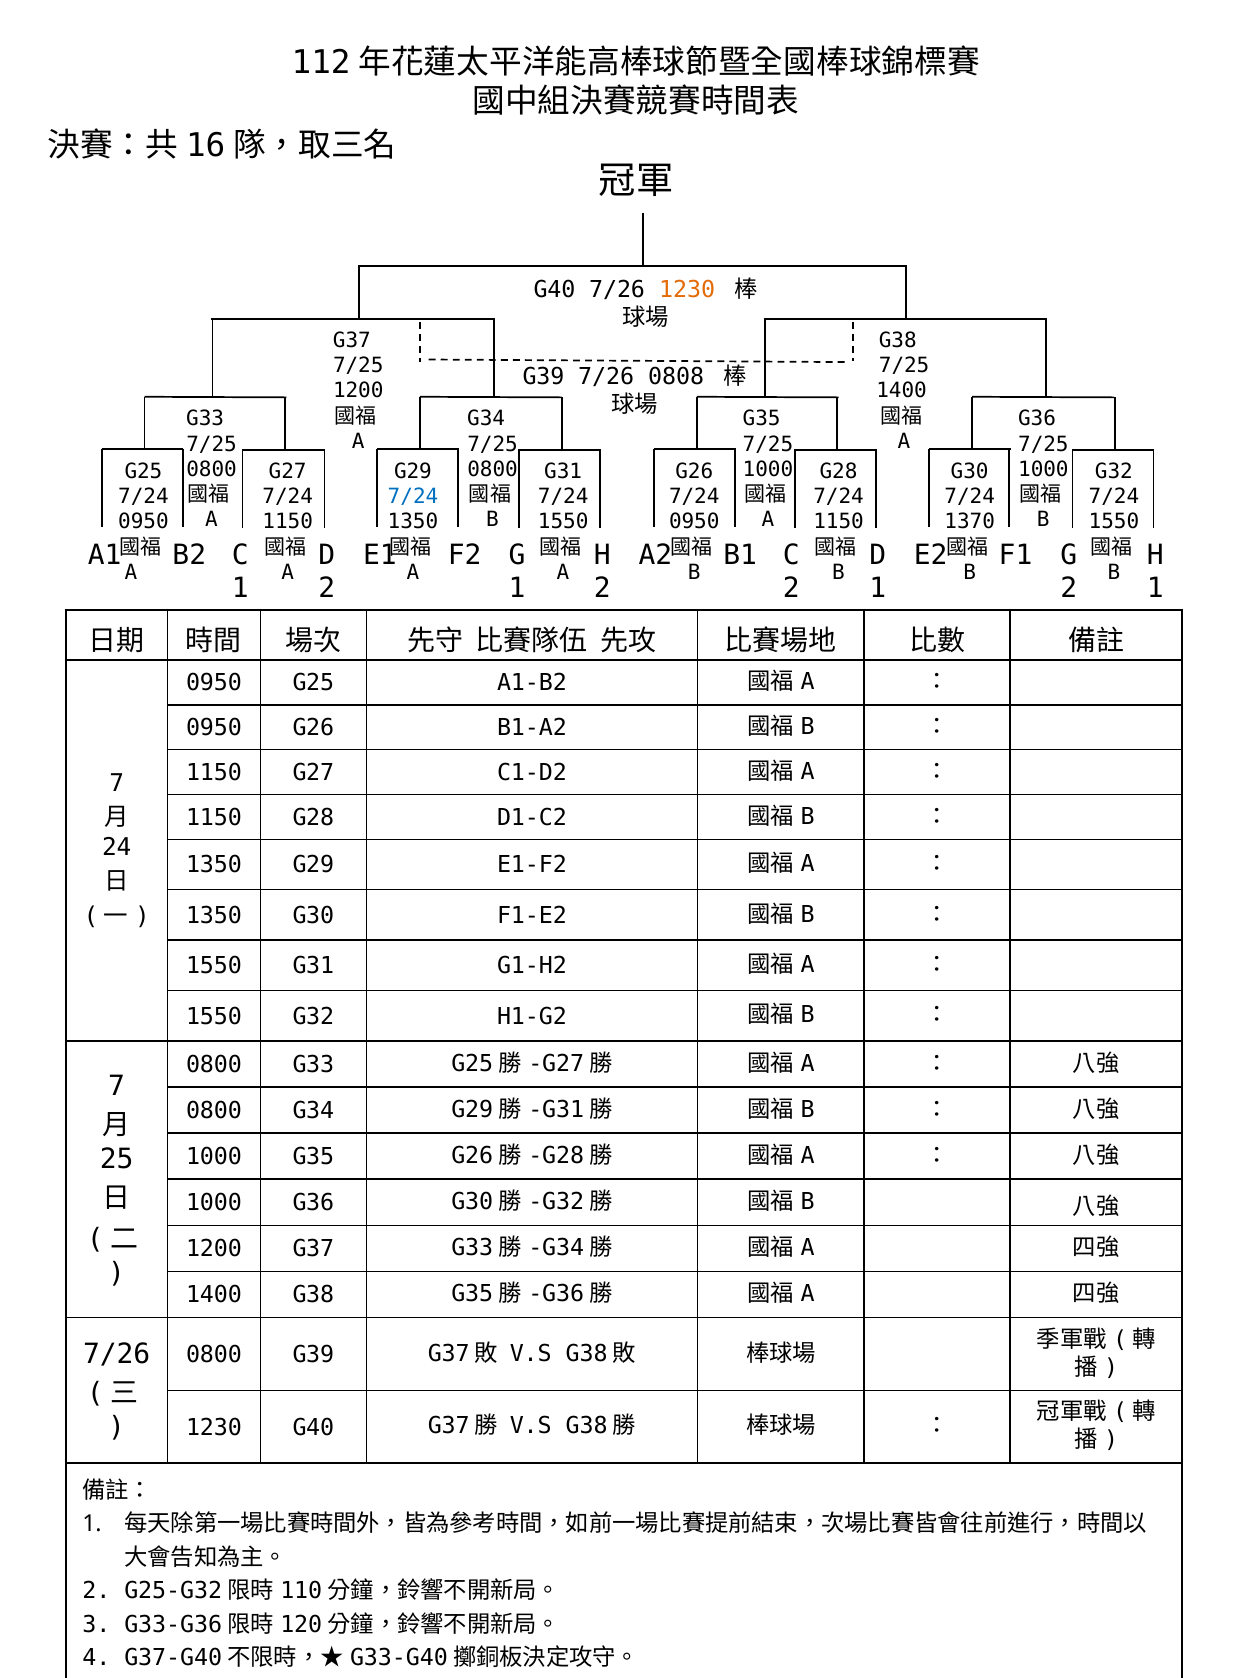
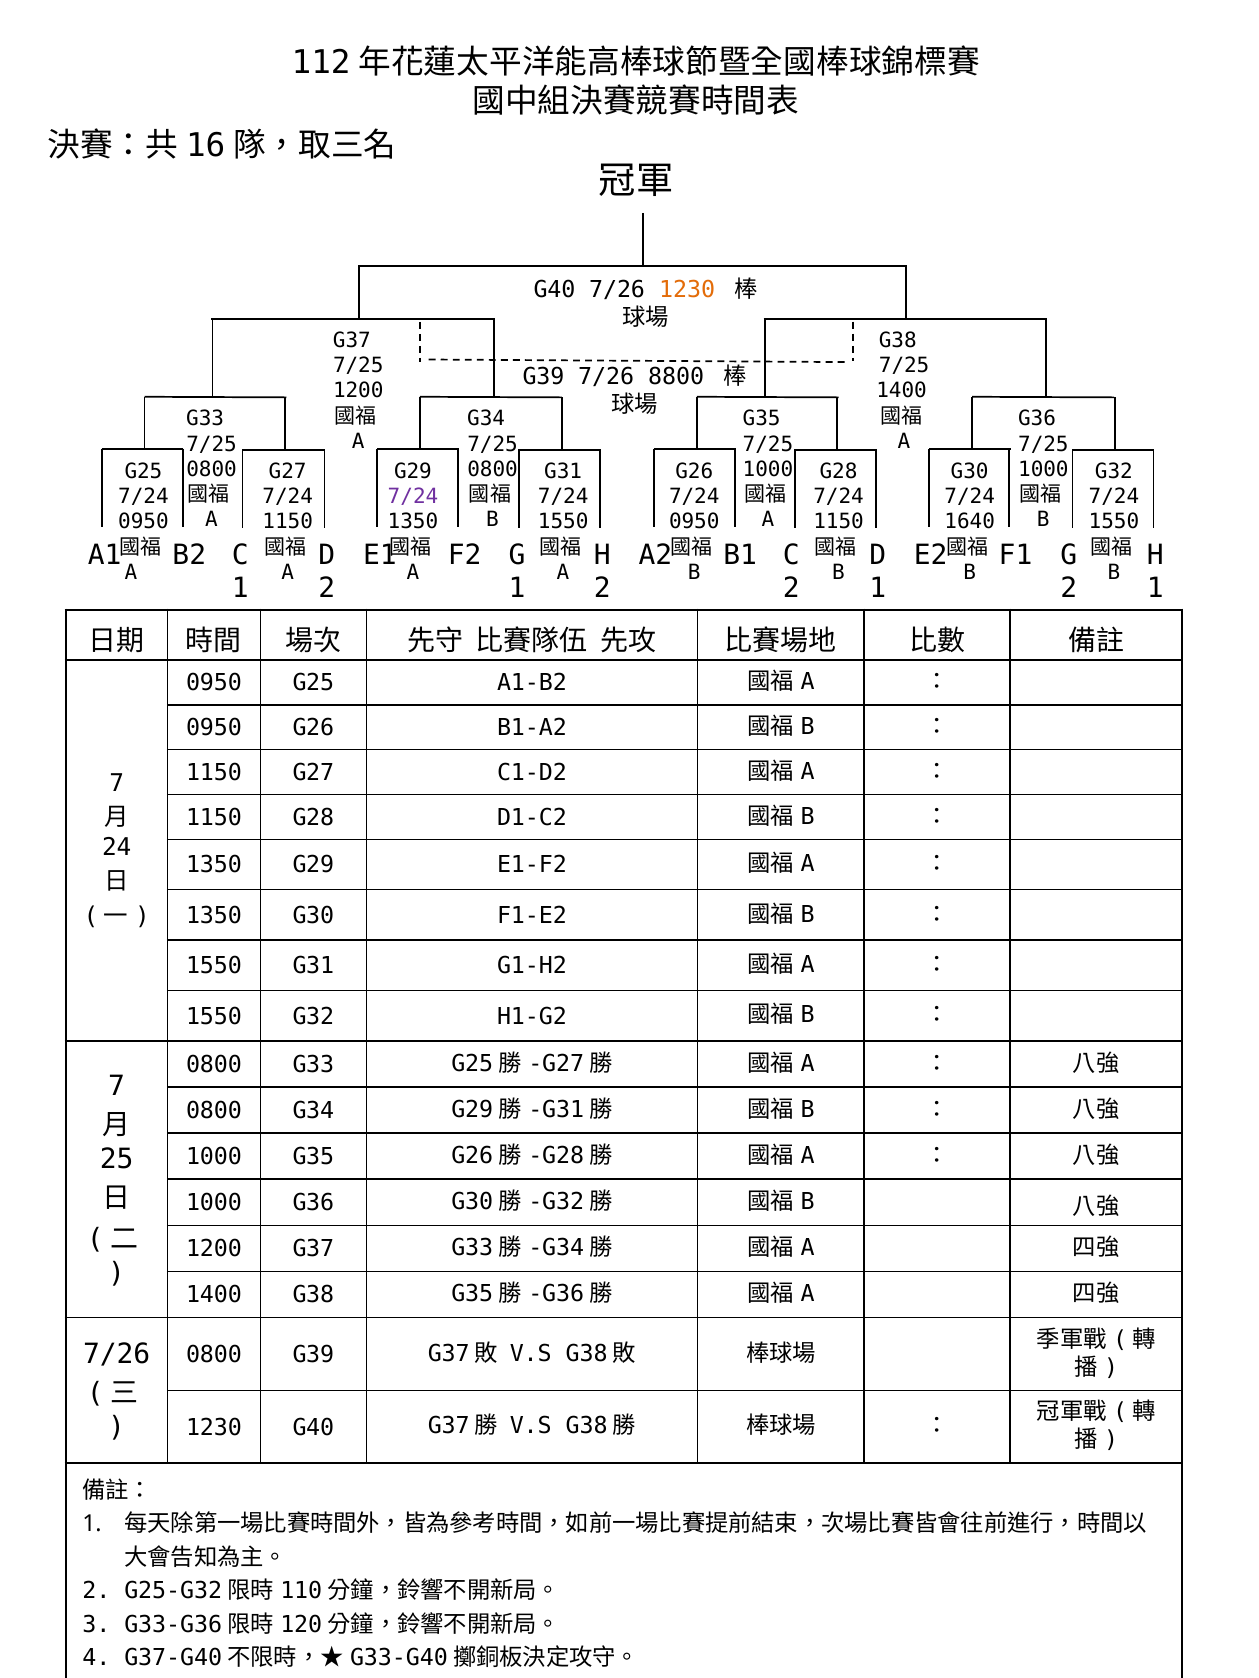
0808: 0808 -> 8800 (676, 377)
7/24 colour: blue -> purple (413, 497)
1370: 1370 -> 1640 (970, 522)
